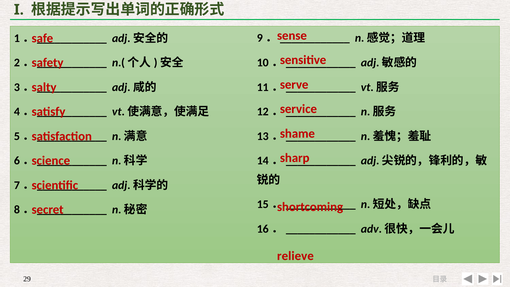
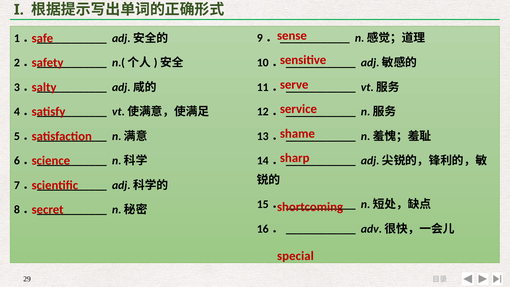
relieve: relieve -> special (295, 256)
